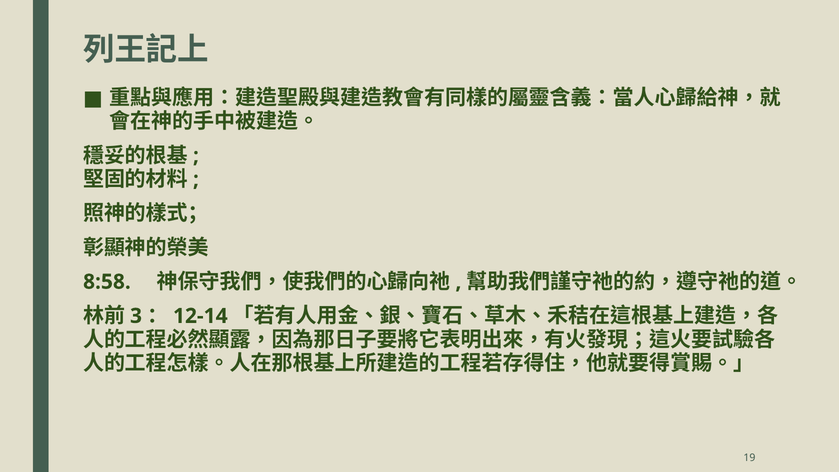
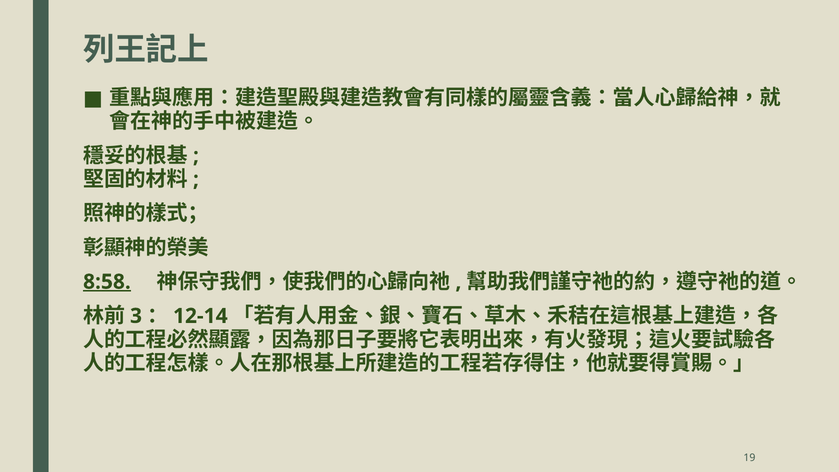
8:58 underline: none -> present (107, 282)
